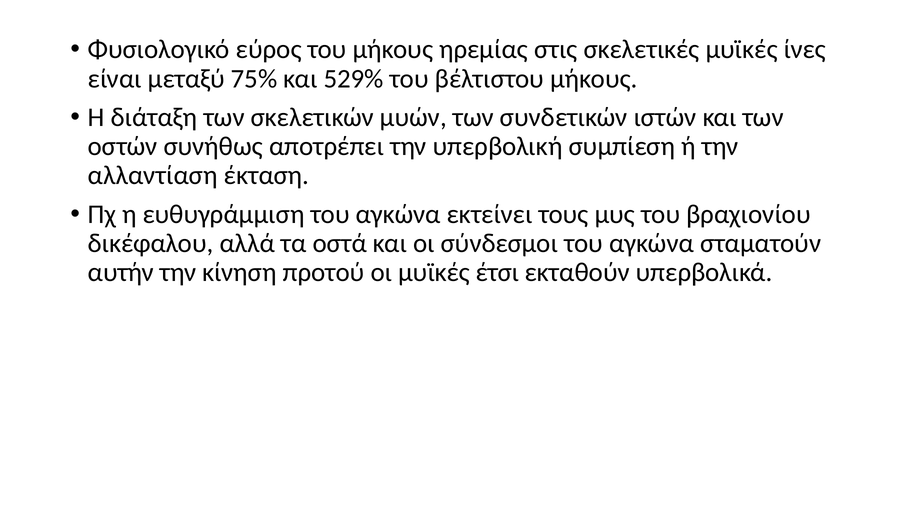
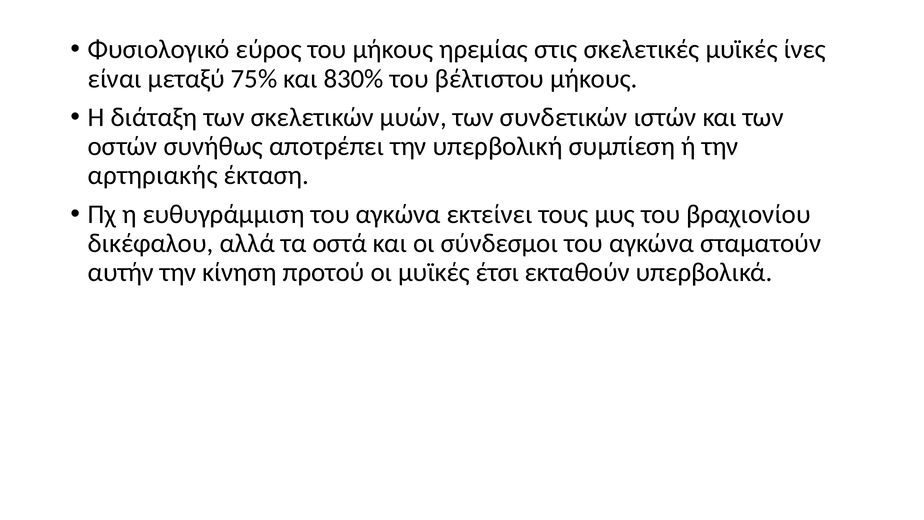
529%: 529% -> 830% (354, 79)
αλλαντίαση: αλλαντίαση -> αρτηριακής (153, 175)
